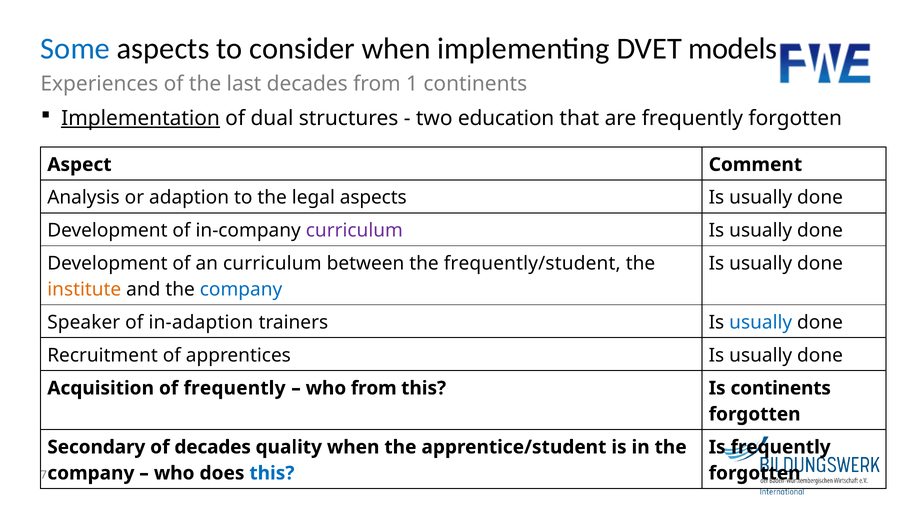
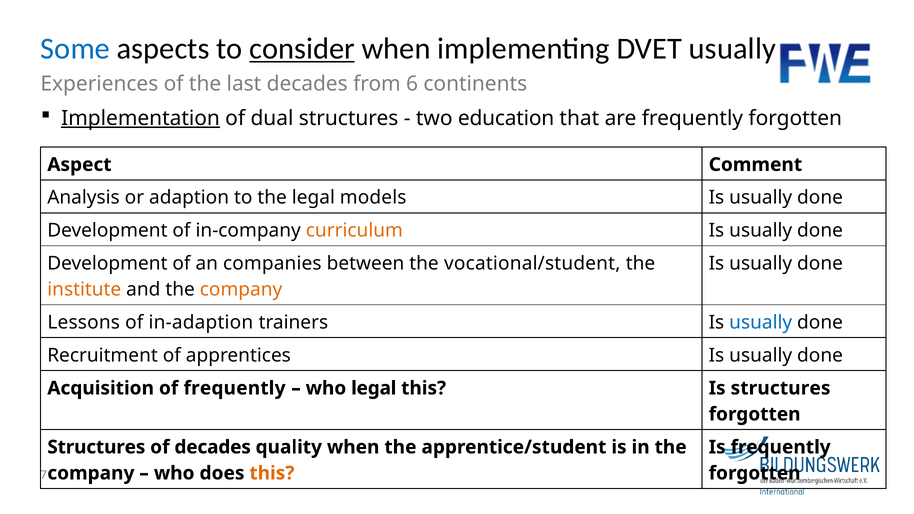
consider underline: none -> present (302, 49)
DVET models: models -> usually (732, 49)
1: 1 -> 6 (412, 84)
legal aspects: aspects -> models (373, 198)
curriculum colour: purple -> orange (354, 231)
an curriculum: curriculum -> companies (272, 263)
frequently/student: frequently/student -> vocational/student (532, 263)
company colour: blue -> orange (241, 289)
Speaker: Speaker -> Lessons (84, 322)
who from: from -> legal (374, 388)
Is continents: continents -> structures (781, 388)
Secondary: Secondary -> Structures (96, 447)
this colour: blue -> orange (272, 473)
